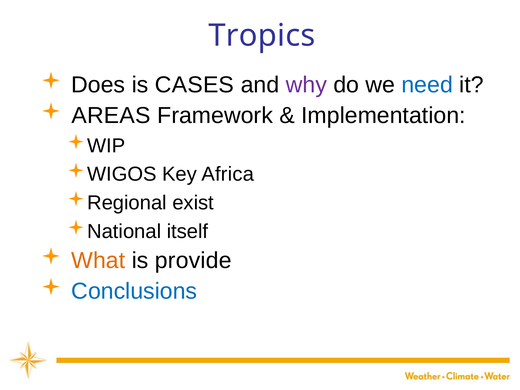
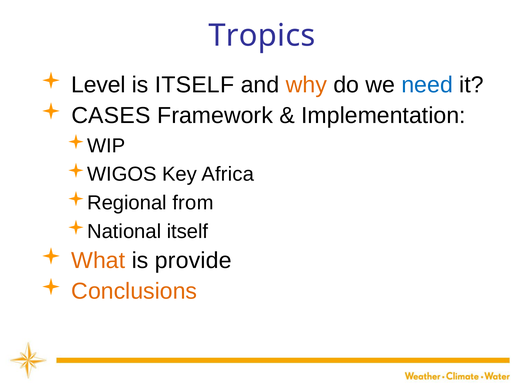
Does: Does -> Level (98, 85)
is CASES: CASES -> ITSELF (194, 85)
why colour: purple -> orange (306, 85)
AREAS: AREAS -> CASES (111, 116)
exist: exist -> from (193, 203)
Conclusions colour: blue -> orange (134, 291)
